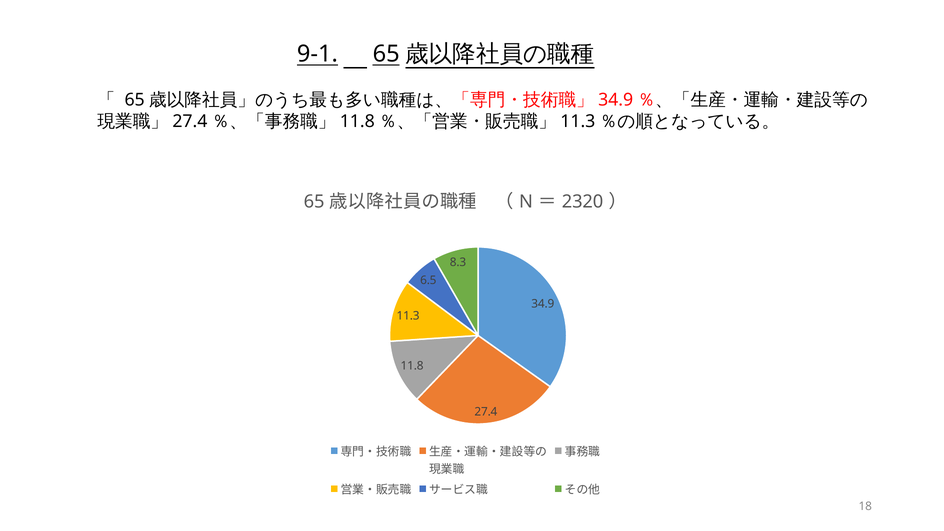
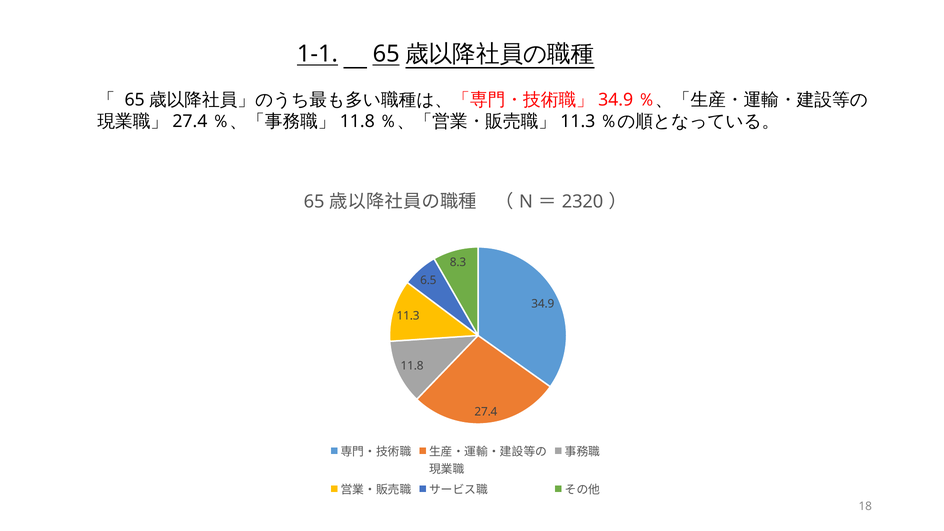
9-1: 9-1 -> 1-1 (317, 54)
